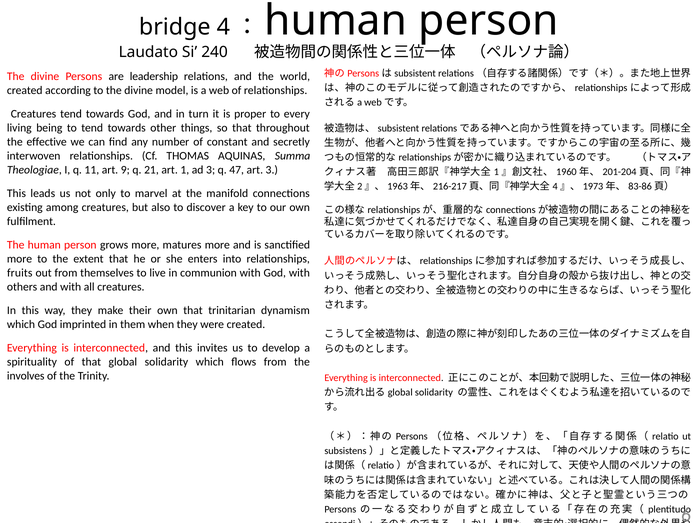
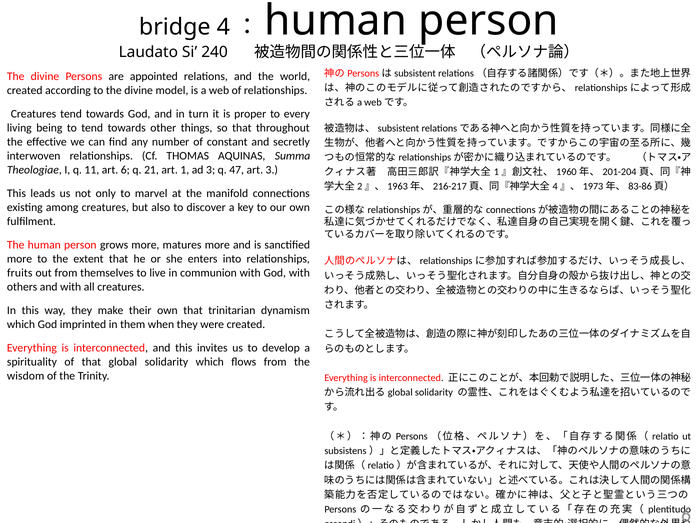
leadership: leadership -> appointed (154, 76)
art 9: 9 -> 6 (125, 170)
involves: involves -> wisdom (26, 376)
